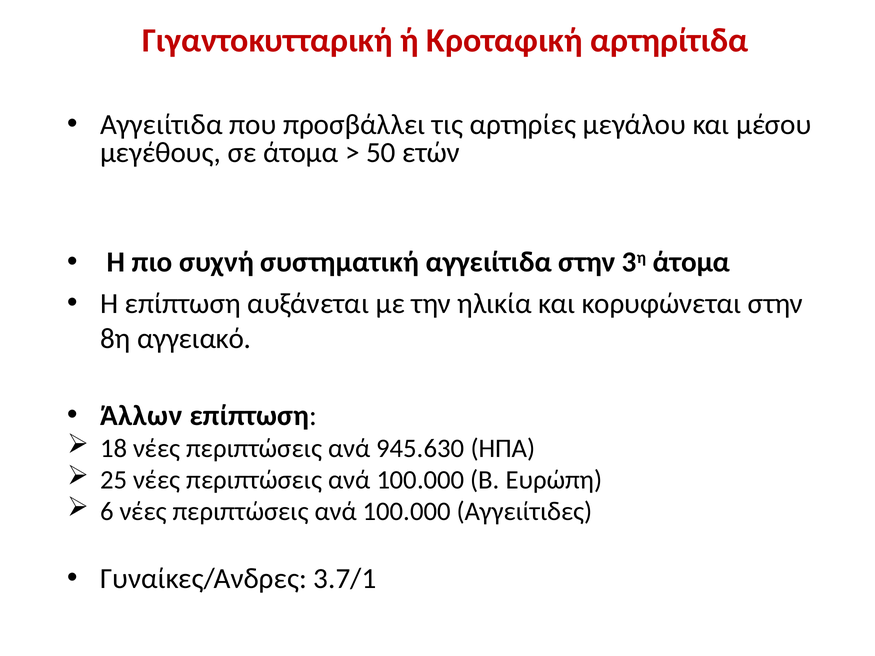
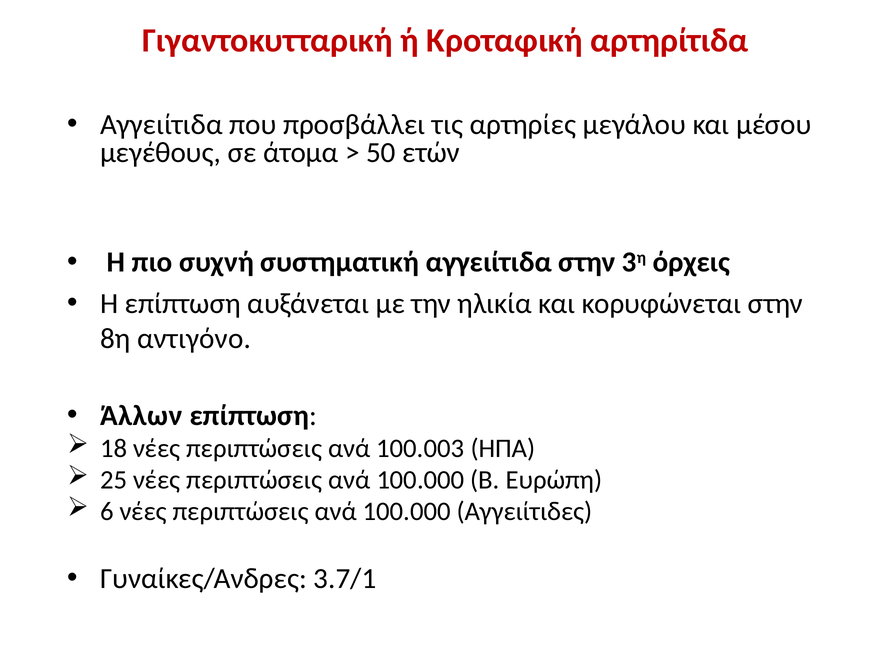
3η άτομα: άτομα -> όρχεις (691, 262)
αγγειακό: αγγειακό -> αντιγόνο (194, 339)
945.630: 945.630 -> 100.003 (420, 449)
